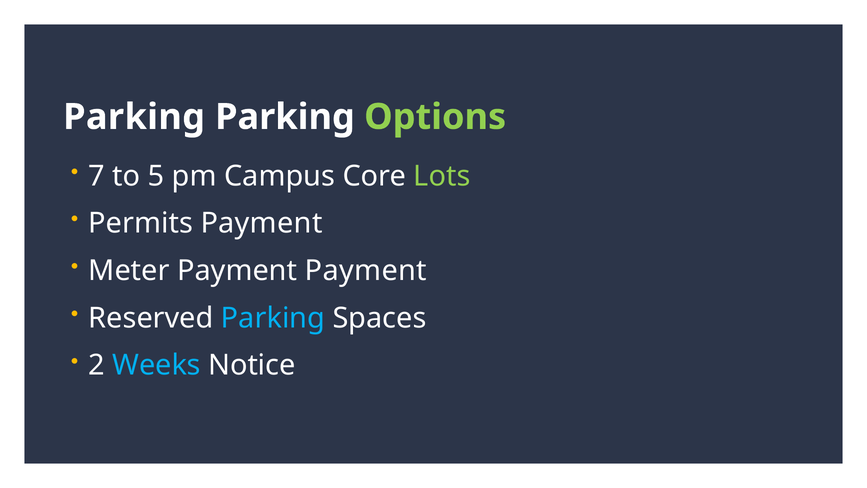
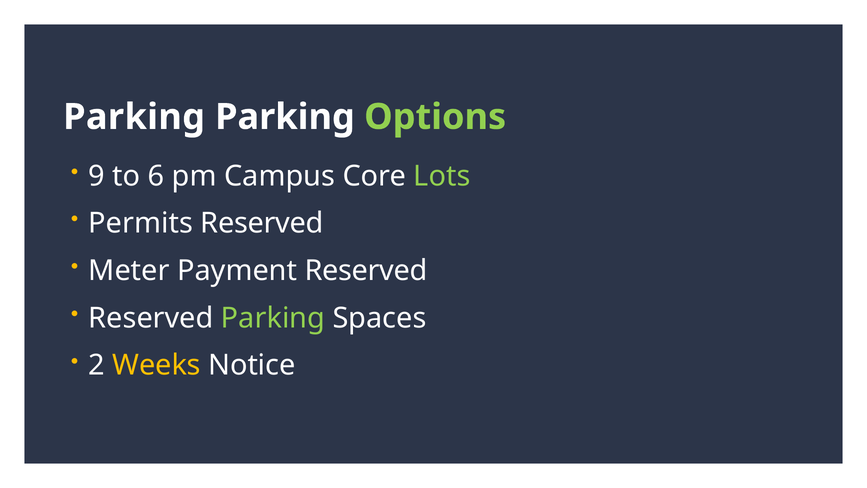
7: 7 -> 9 (97, 176)
5: 5 -> 6 (156, 176)
Permits Payment: Payment -> Reserved (262, 223)
Payment Payment: Payment -> Reserved (366, 271)
Parking colour: light blue -> light green (273, 318)
Weeks colour: light blue -> yellow (157, 365)
